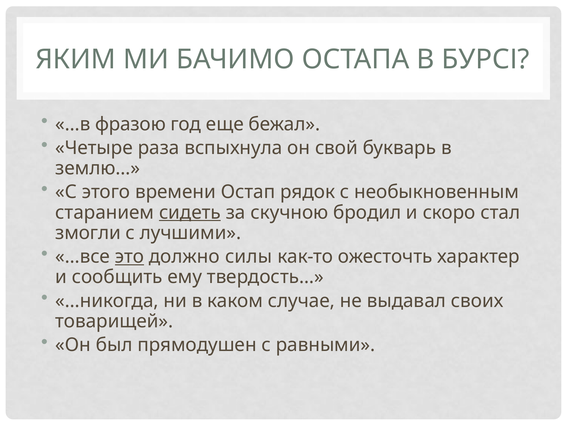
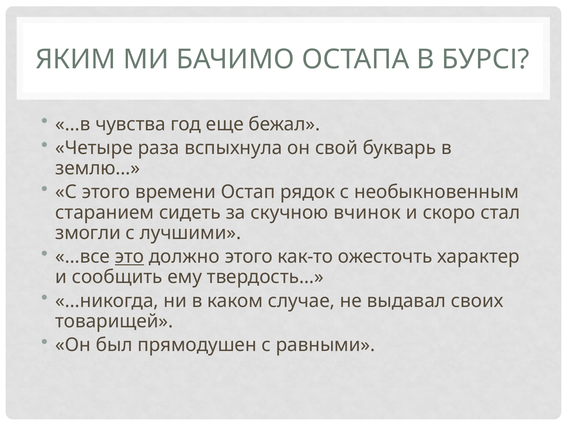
фразою: фразою -> чувства (130, 124)
сидеть underline: present -> none (190, 213)
бродил: бродил -> вчинок (367, 213)
должно силы: силы -> этого (249, 257)
